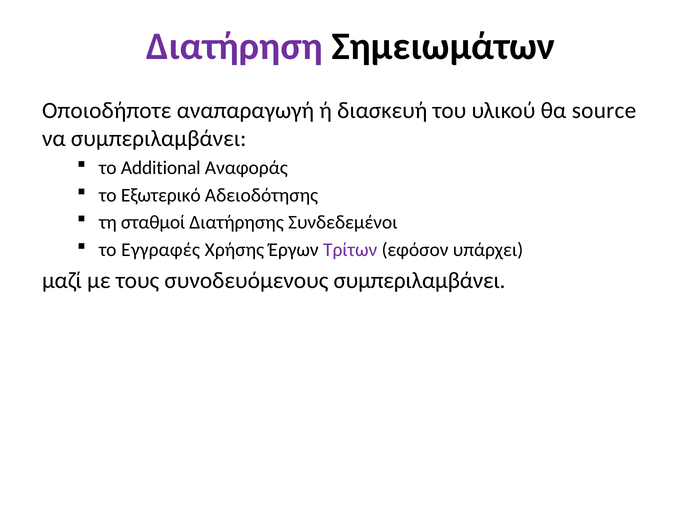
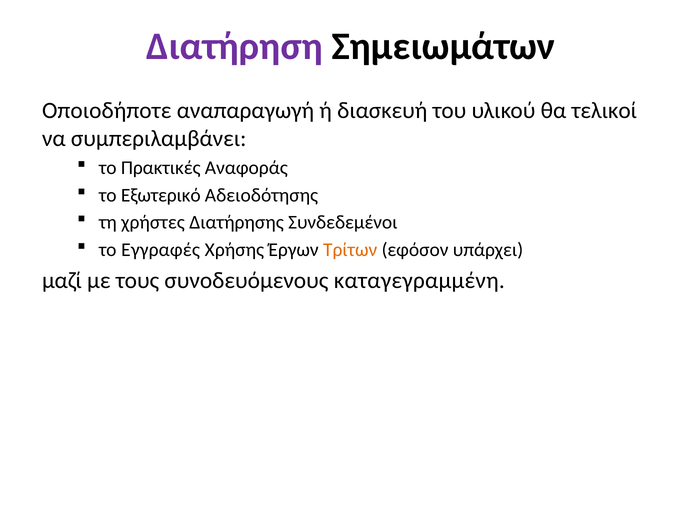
source: source -> τελικοί (604, 111)
Additional: Additional -> Πρακτικές (161, 168)
σταθμοί: σταθμοί -> χρήστες (153, 223)
Τρίτων colour: purple -> orange (350, 250)
συνοδευόμενους συμπεριλαμβάνει: συμπεριλαμβάνει -> καταγεγραμμένη (419, 280)
